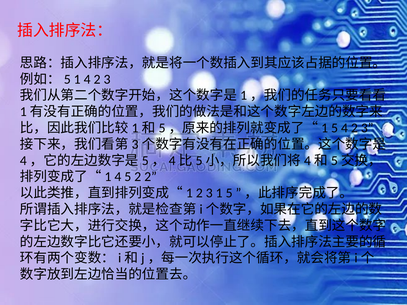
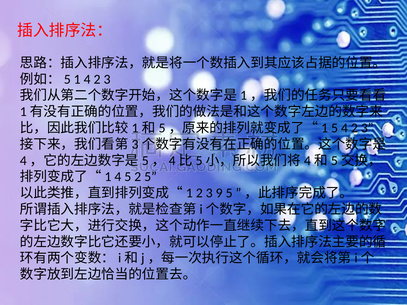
2 2: 2 -> 5 (151, 177)
3 1: 1 -> 9 (219, 193)
